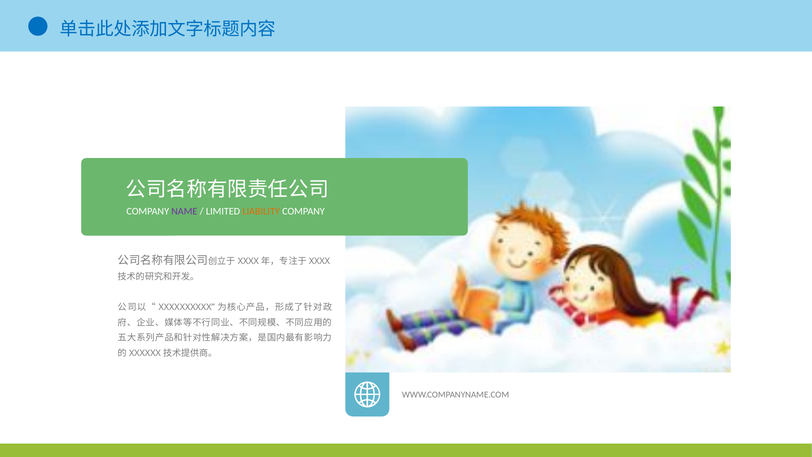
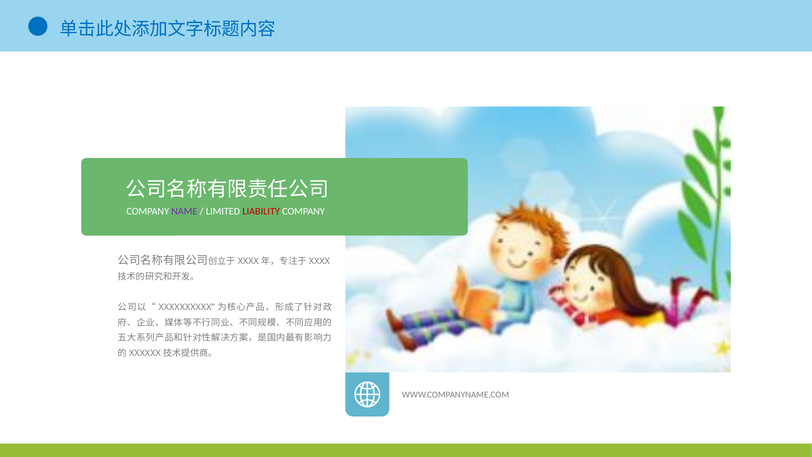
LIABILITY colour: orange -> red (261, 212)
